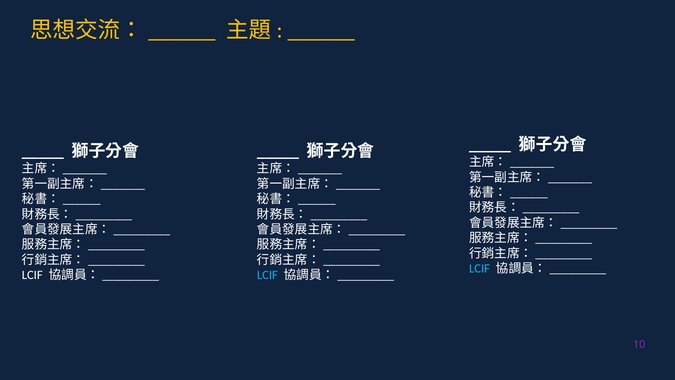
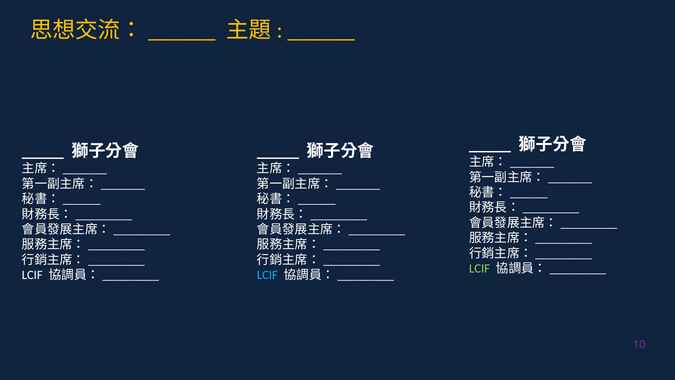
LCIF colour: light blue -> light green (480, 268)
